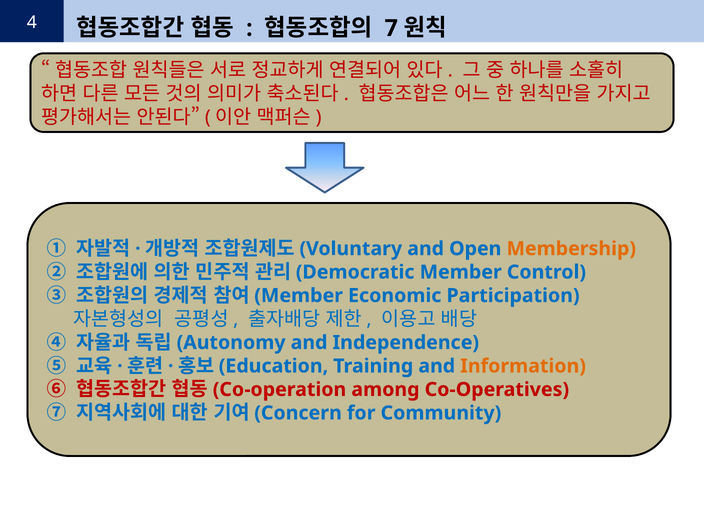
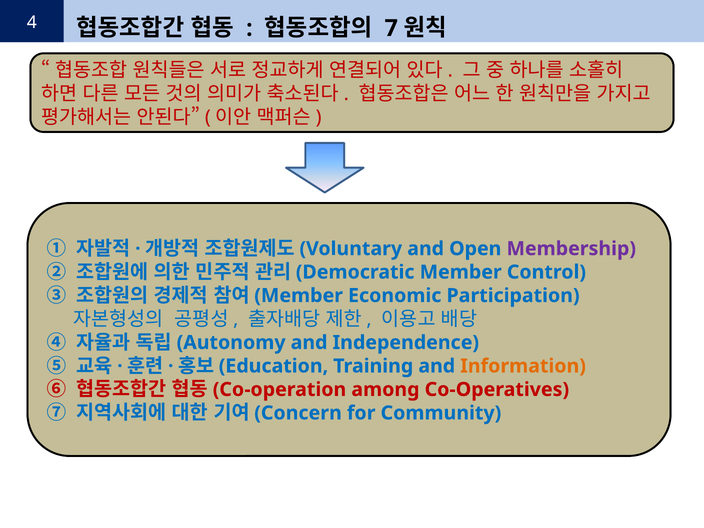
Membership colour: orange -> purple (571, 249)
